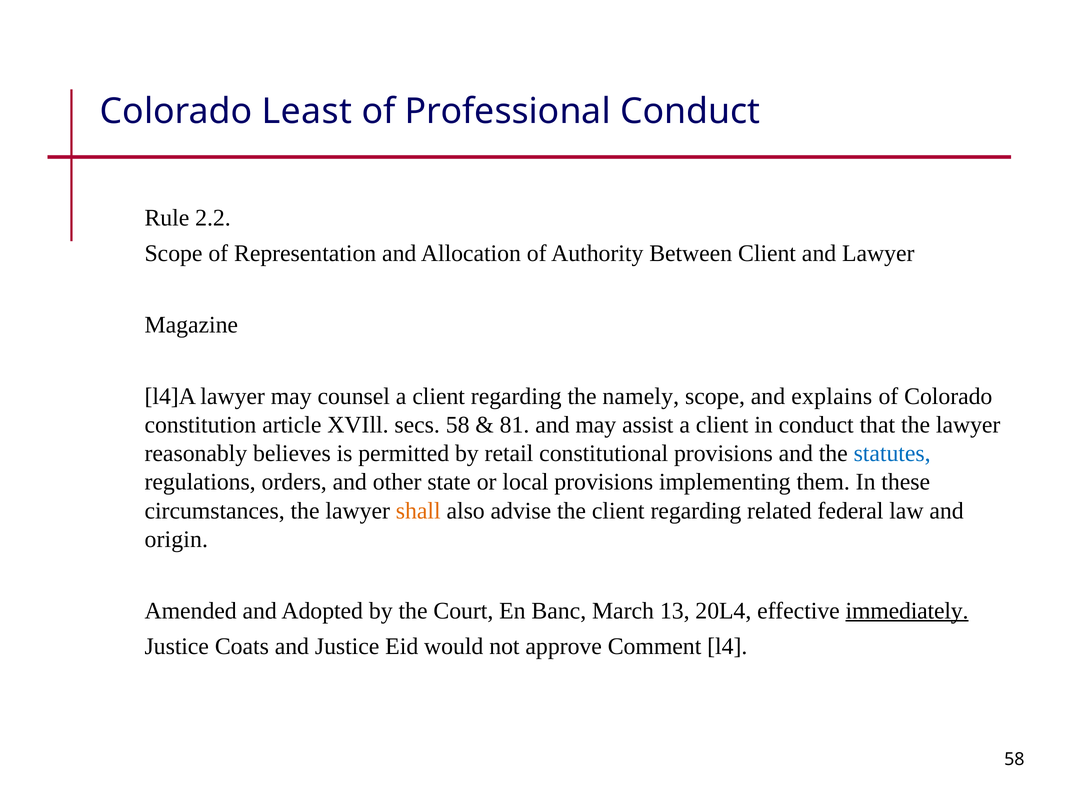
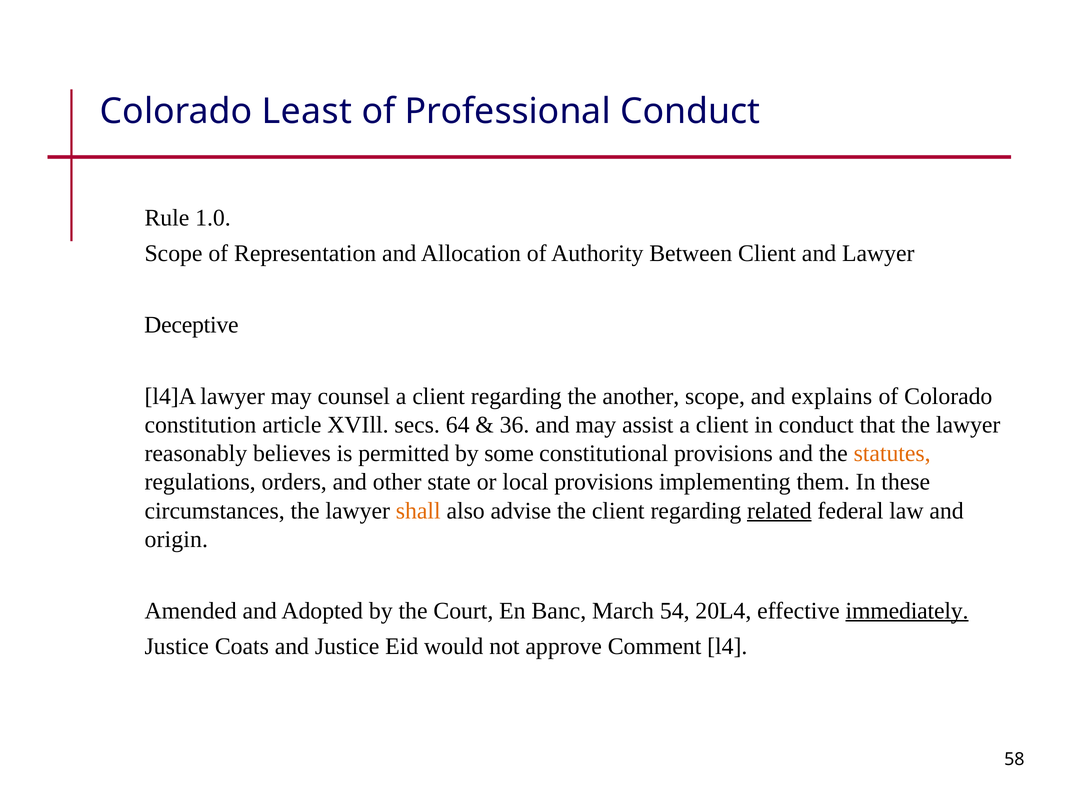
2.2: 2.2 -> 1.0 (213, 218)
Magazine: Magazine -> Deceptive (191, 325)
namely: namely -> another (641, 396)
secs 58: 58 -> 64 (458, 425)
81: 81 -> 36 (515, 425)
retail: retail -> some (509, 453)
statutes colour: blue -> orange (892, 453)
related underline: none -> present (779, 510)
13: 13 -> 54 (675, 610)
